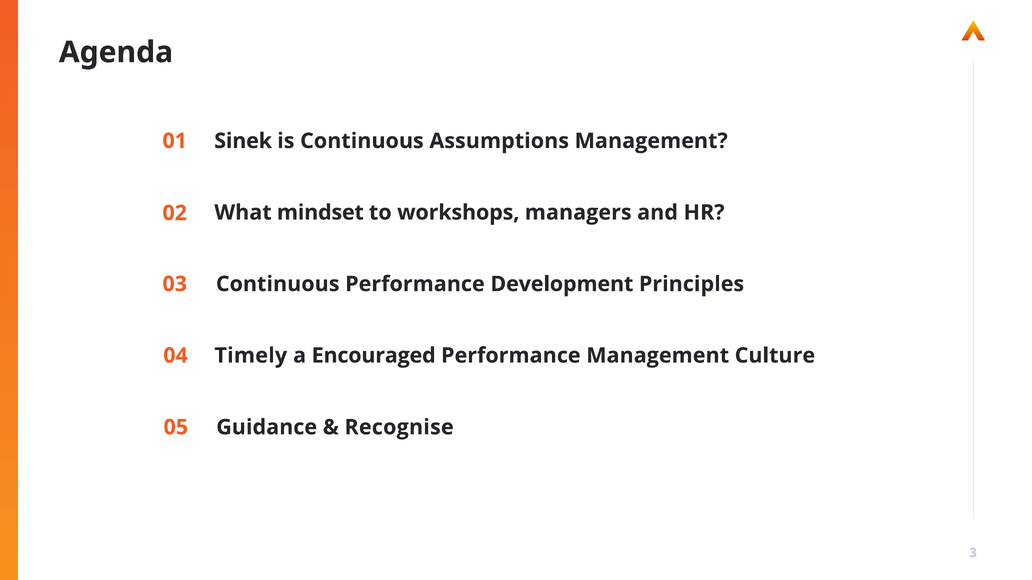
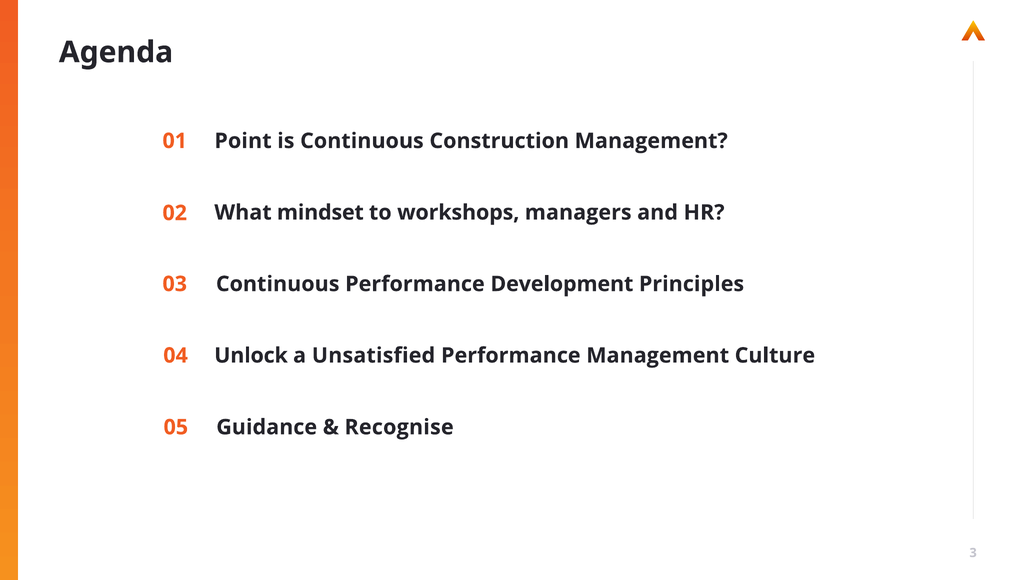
Sinek: Sinek -> Point (243, 141)
Assumptions: Assumptions -> Construction (499, 141)
Timely: Timely -> Unlock (251, 356)
Encouraged: Encouraged -> Unsatisfied (373, 356)
